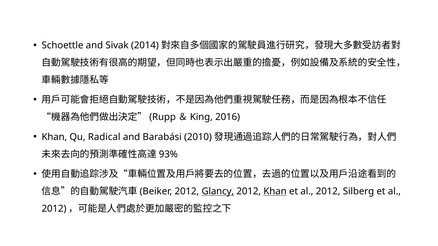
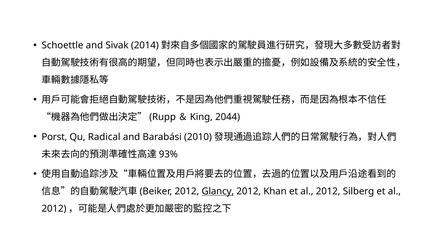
2016: 2016 -> 2044 (228, 117)
Khan: Khan -> Porst (54, 137)
Khan underline: present -> none (275, 192)
